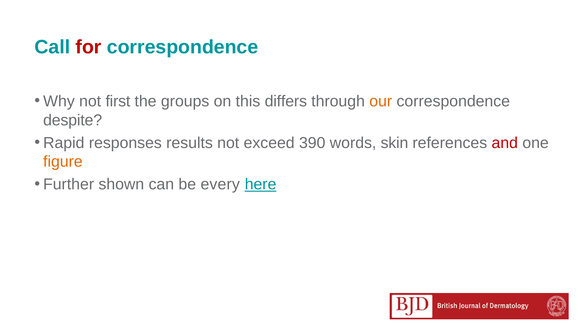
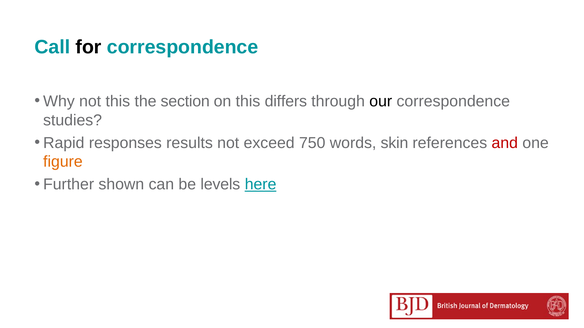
for colour: red -> black (88, 47)
not first: first -> this (118, 101)
groups: groups -> section (185, 101)
our colour: orange -> black (381, 101)
despite: despite -> studies (73, 120)
390: 390 -> 750 (312, 143)
every: every -> levels (220, 185)
